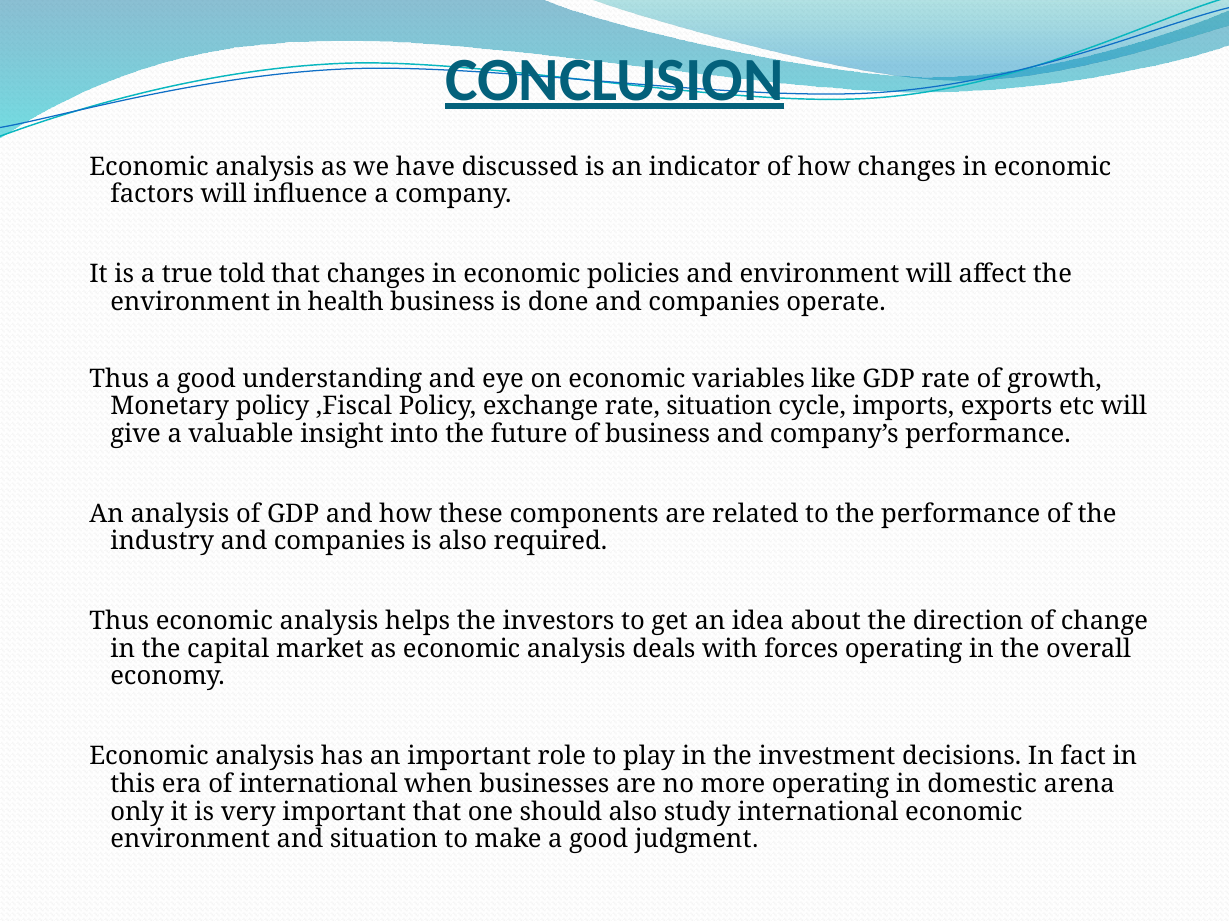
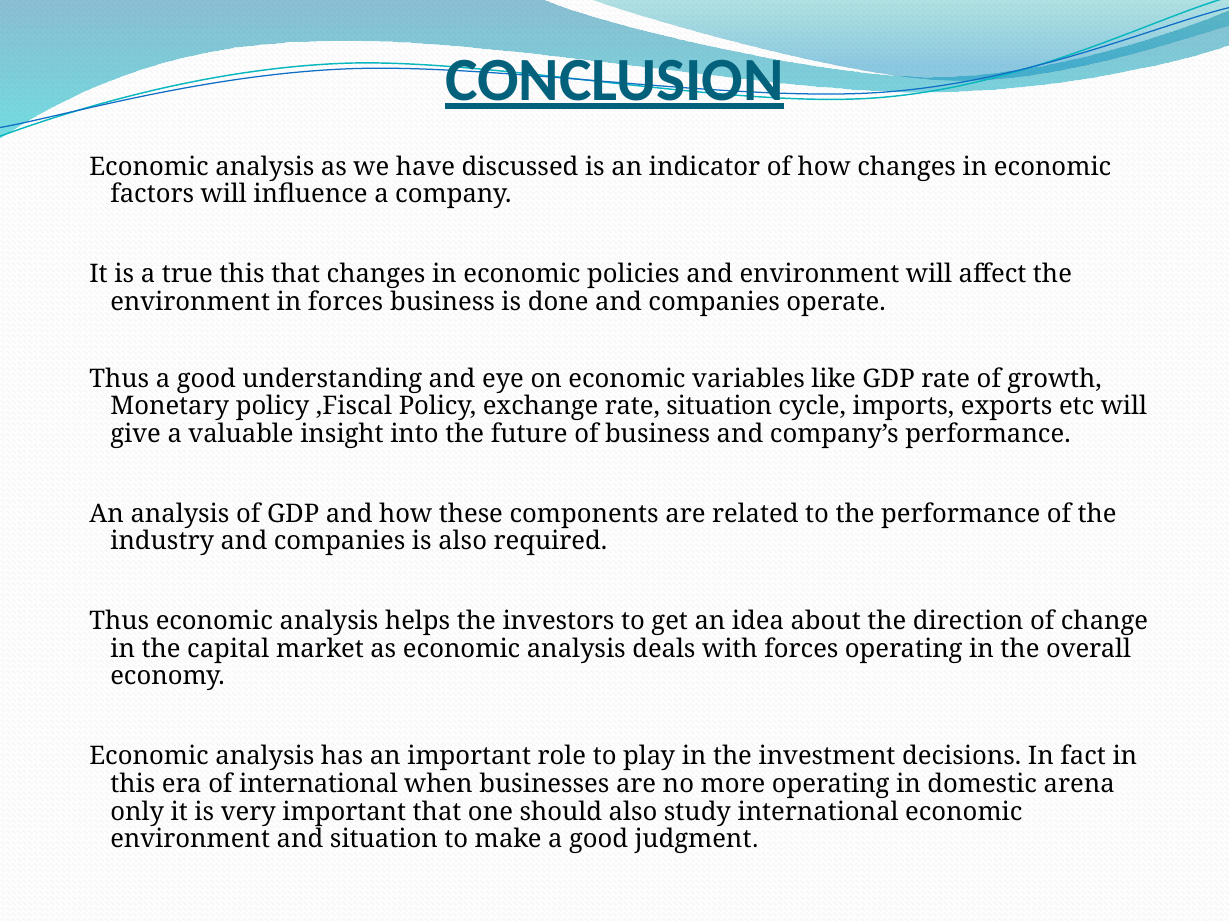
true told: told -> this (242, 274)
in health: health -> forces (346, 302)
